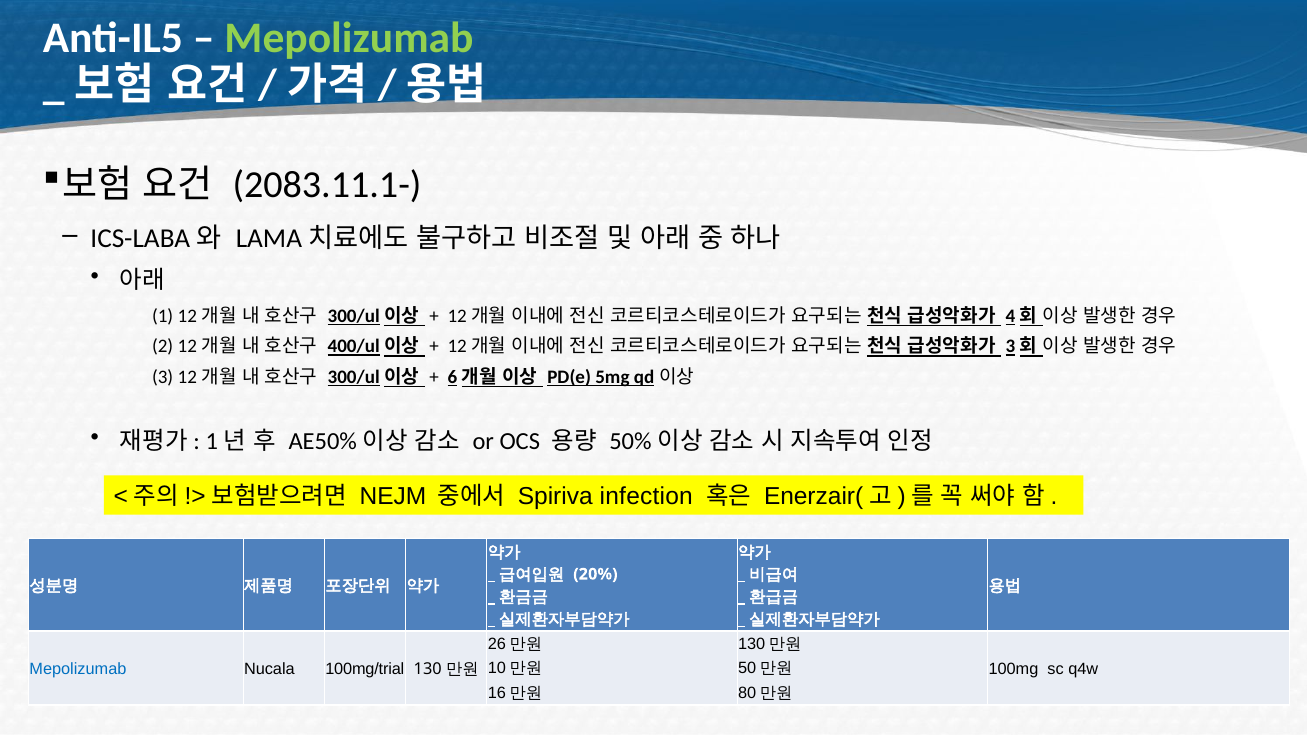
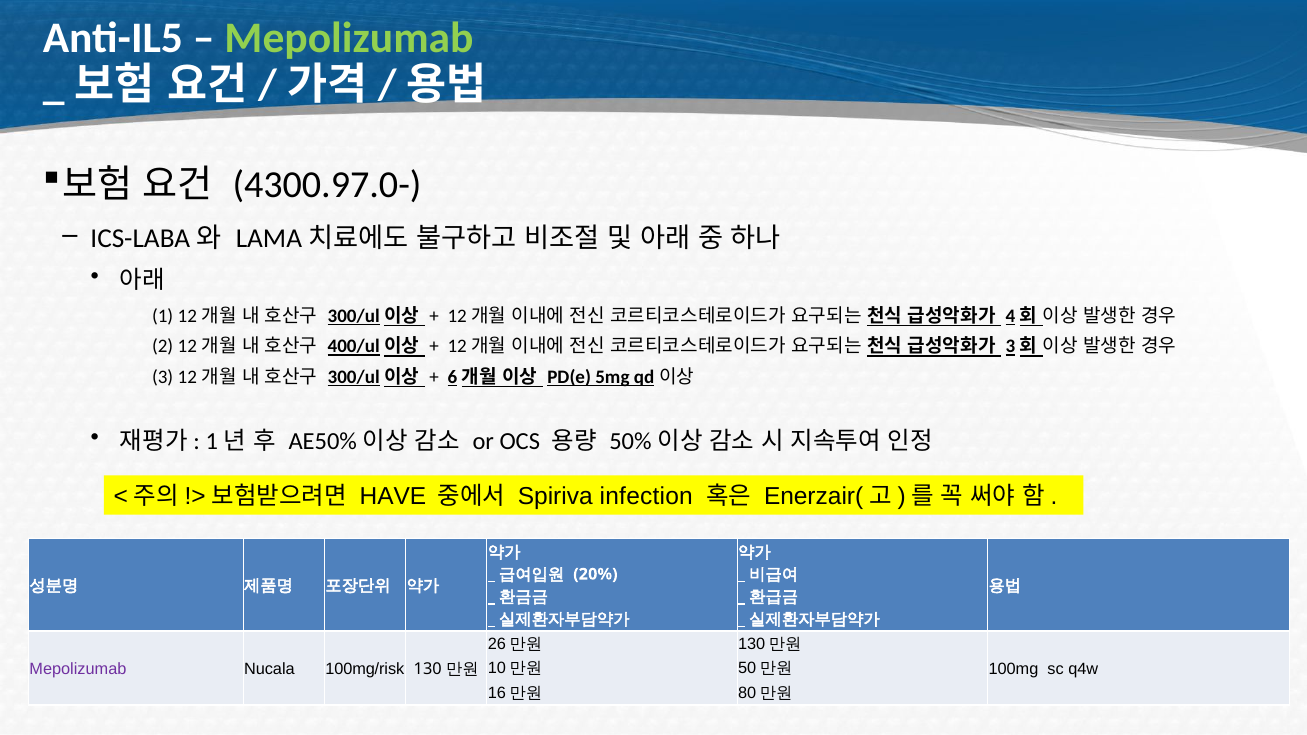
2083.11.1-: 2083.11.1- -> 4300.97.0- (327, 185)
NEJM: NEJM -> HAVE (393, 497)
Mepolizumab colour: blue -> purple (78, 669)
100mg/trial: 100mg/trial -> 100mg/risk (365, 669)
